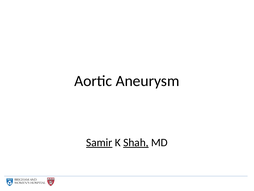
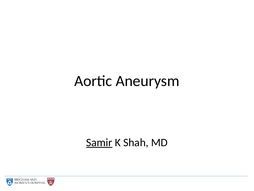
Shah underline: present -> none (136, 142)
